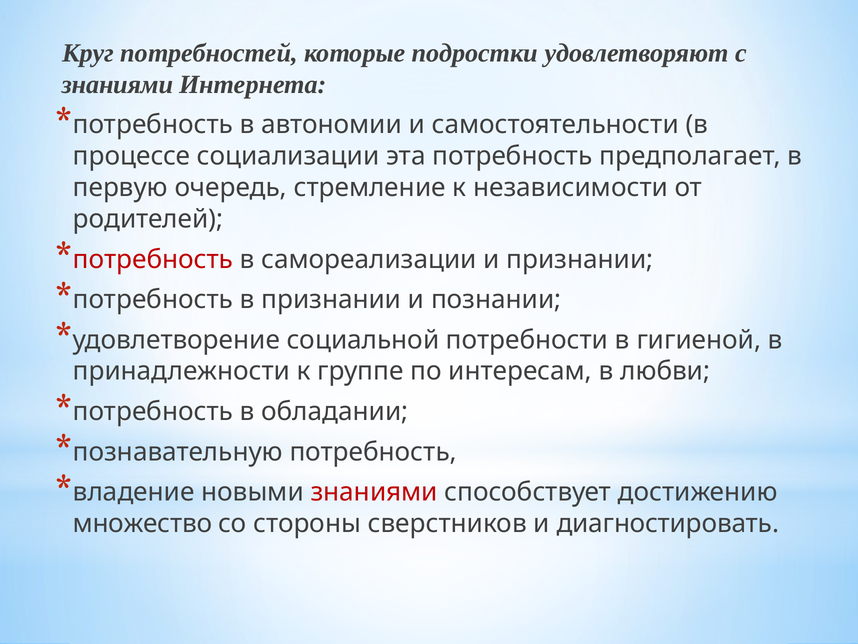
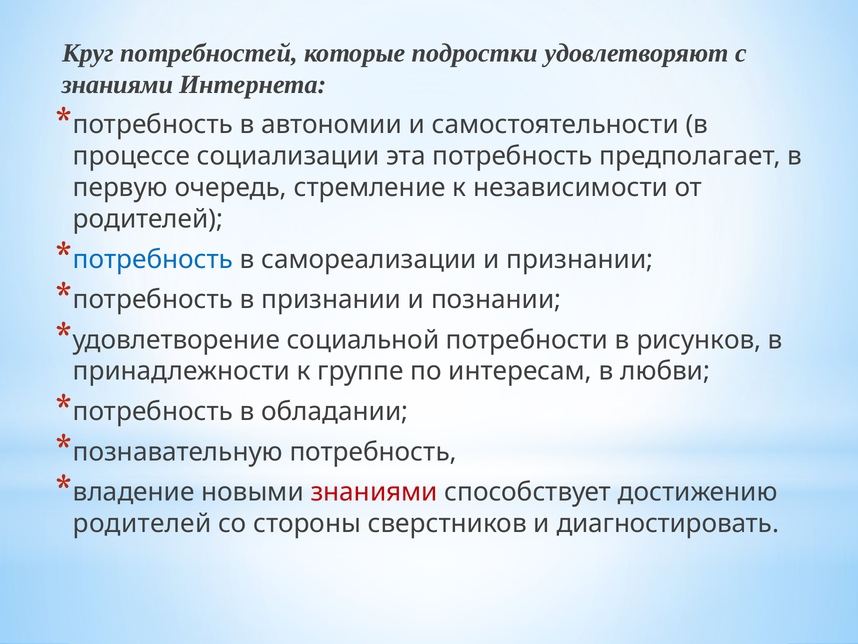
потребность colour: red -> blue (153, 259)
гигиеной: гигиеной -> рисунков (699, 340)
множество: множество -> родителей (142, 523)
